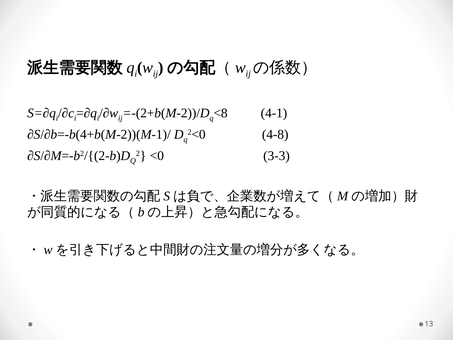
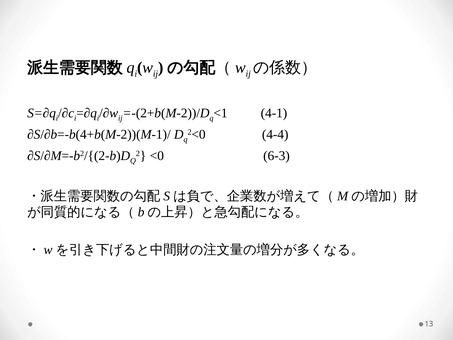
<8: <8 -> <1 (221, 113)
4-8: 4-8 -> 4-4 (275, 134)
3-3: 3-3 -> 6-3 (276, 156)
